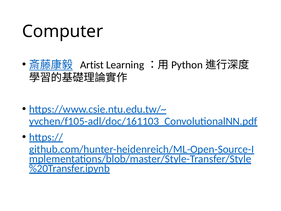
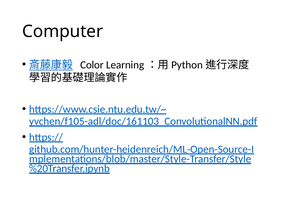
Artist: Artist -> Color (92, 65)
